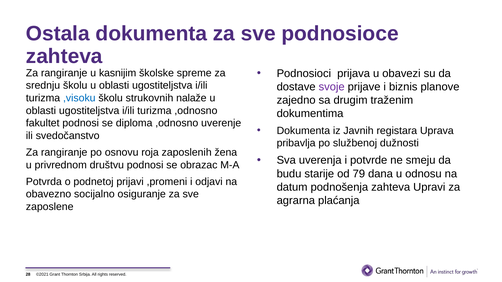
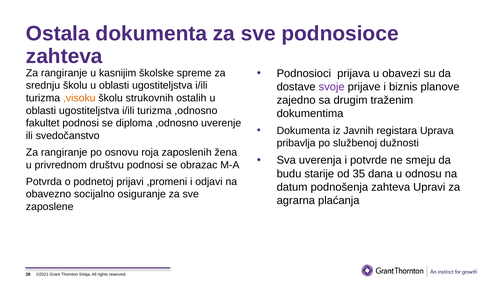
,visoku colour: blue -> orange (79, 98)
nalaže: nalaže -> ostalih (191, 98)
79: 79 -> 35 (359, 174)
